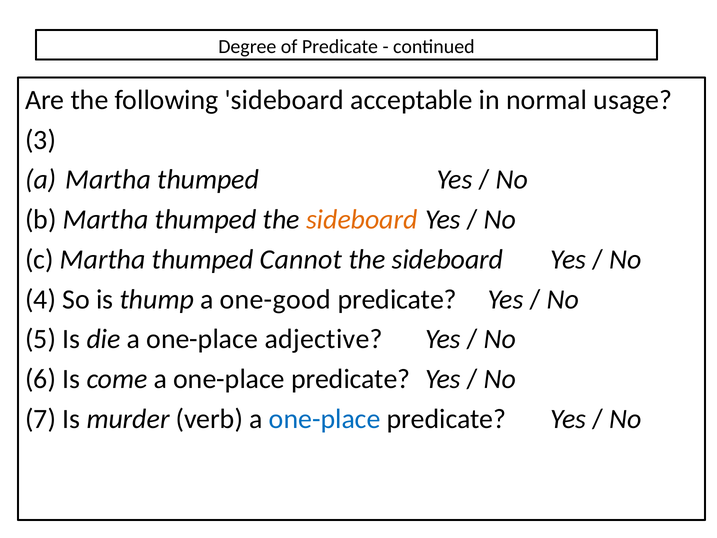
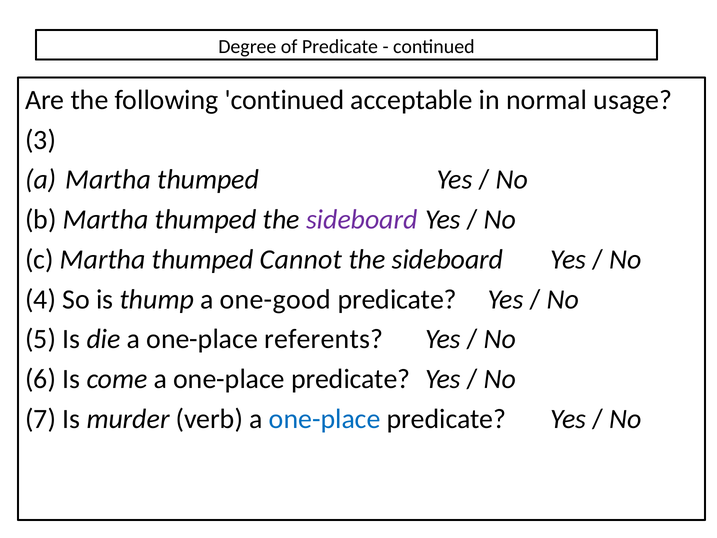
following sideboard: sideboard -> continued (285, 100)
sideboard colour: orange -> purple (362, 220)
adjective: adjective -> referents (324, 339)
